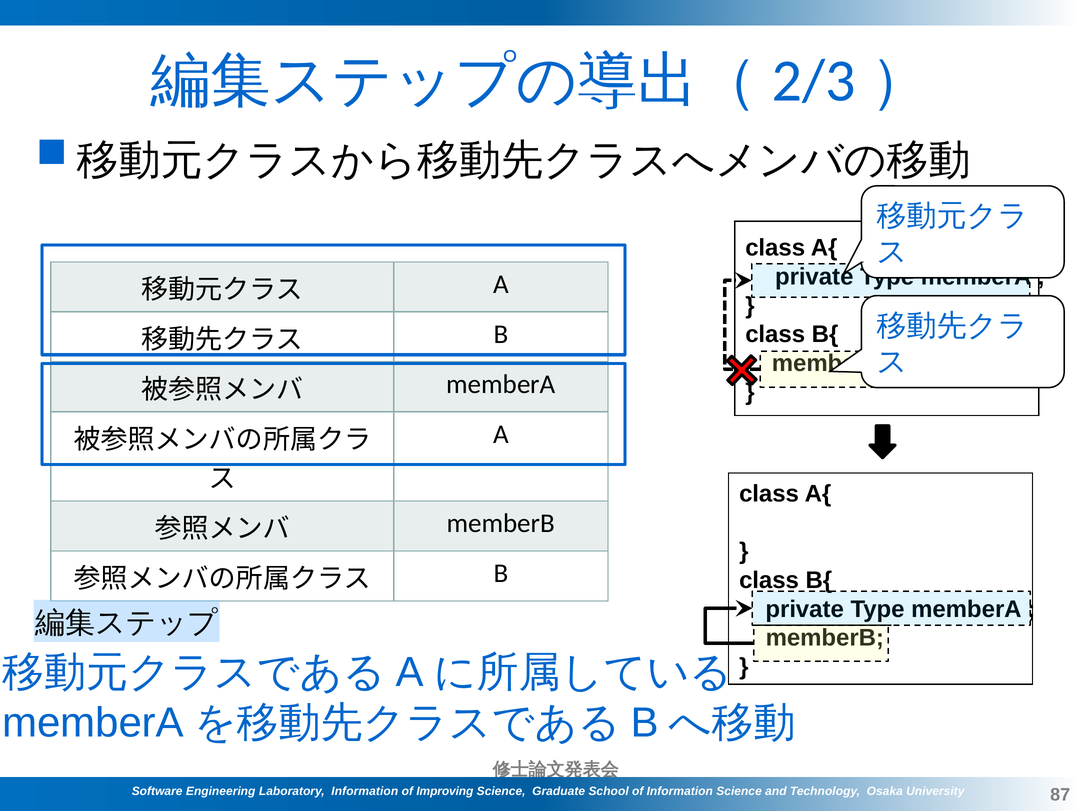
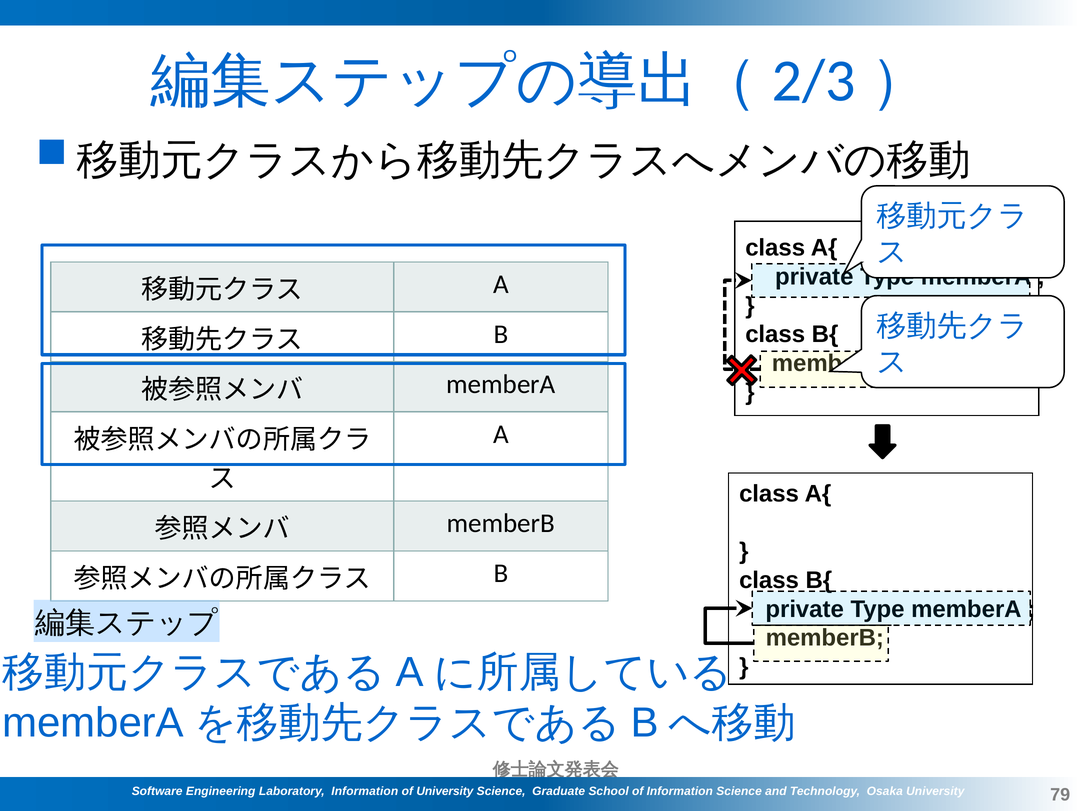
of Improving: Improving -> University (445, 791)
87: 87 -> 79 (1060, 795)
